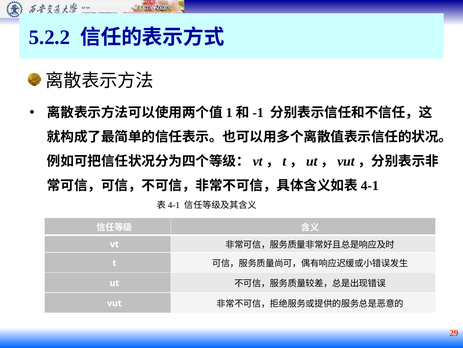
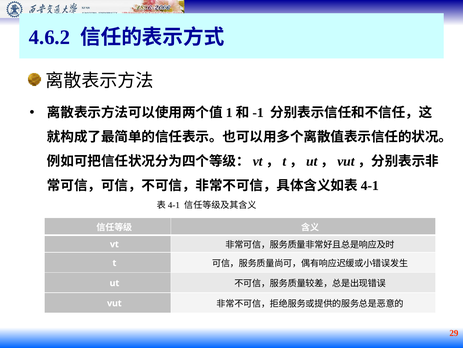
5.2.2: 5.2.2 -> 4.6.2 (49, 37)
